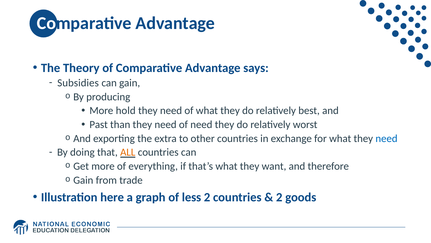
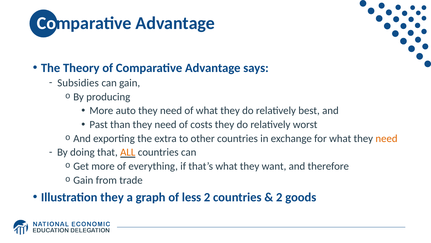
hold: hold -> auto (126, 110)
of need: need -> costs (201, 124)
need colour: blue -> orange (387, 138)
Illustration here: here -> they (112, 197)
